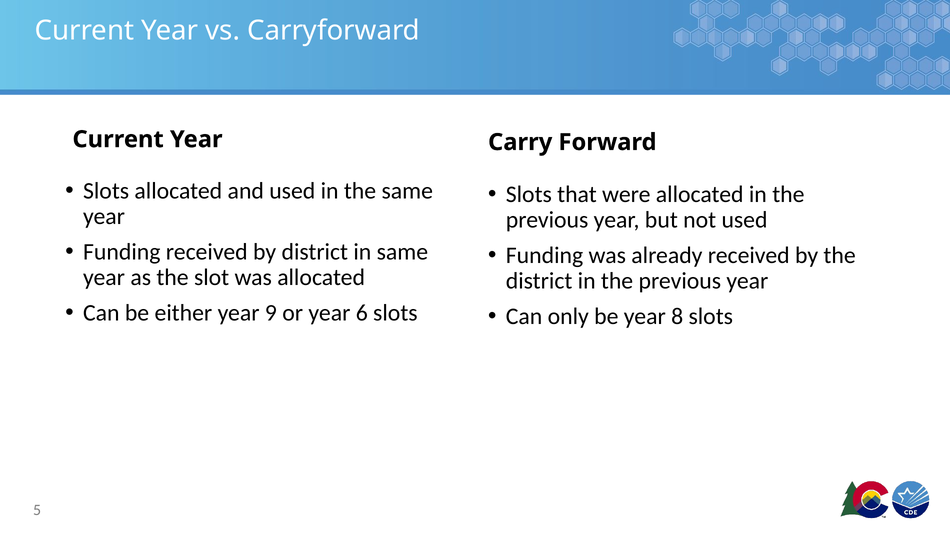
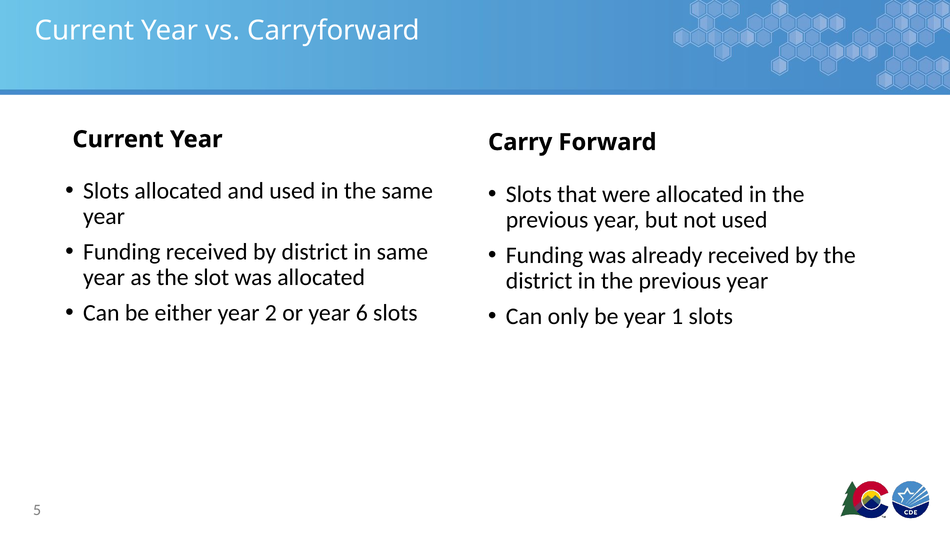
9: 9 -> 2 (271, 313)
8: 8 -> 1 (677, 317)
